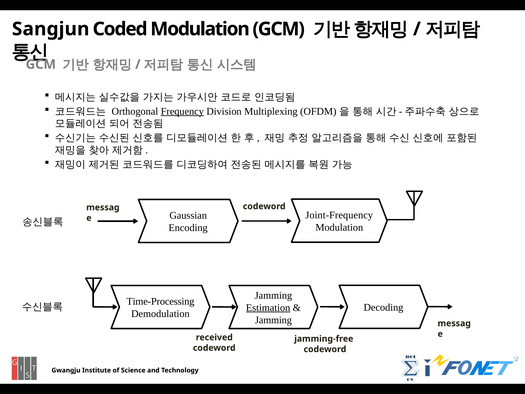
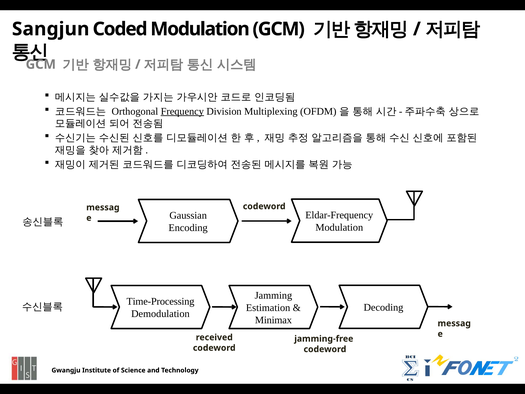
Joint-Frequency: Joint-Frequency -> Eldar-Frequency (339, 215)
Estimation underline: present -> none (268, 308)
Jamming: Jamming -> Minimax (273, 320)
